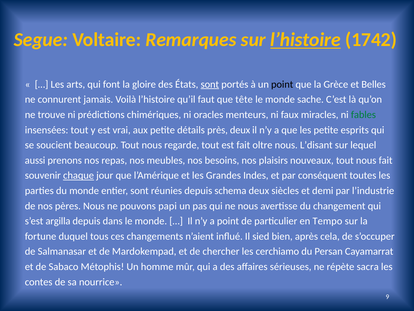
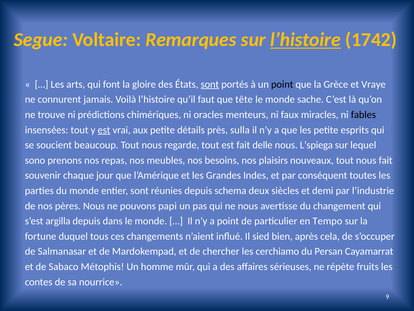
Belles: Belles -> Vraye (374, 84)
fables colour: green -> black (363, 115)
est underline: none -> present (104, 130)
près deux: deux -> sulla (240, 130)
oltre: oltre -> delle (263, 145)
L’disant: L’disant -> L’spiega (316, 145)
aussi: aussi -> sono (35, 160)
chaque underline: present -> none (79, 175)
sacra: sacra -> fruits (368, 266)
